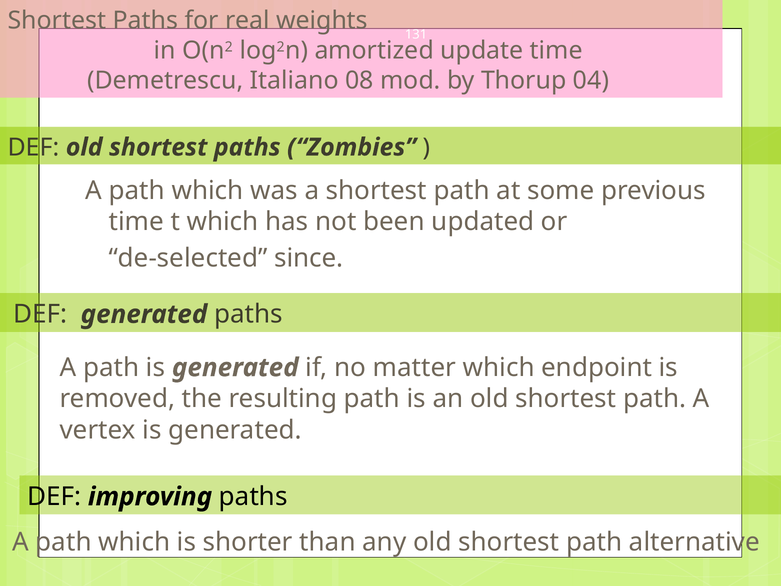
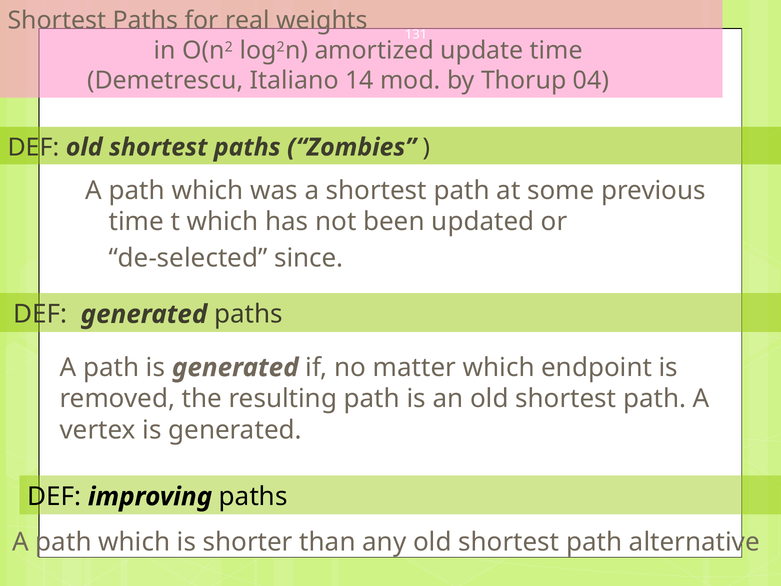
08: 08 -> 14 (359, 80)
